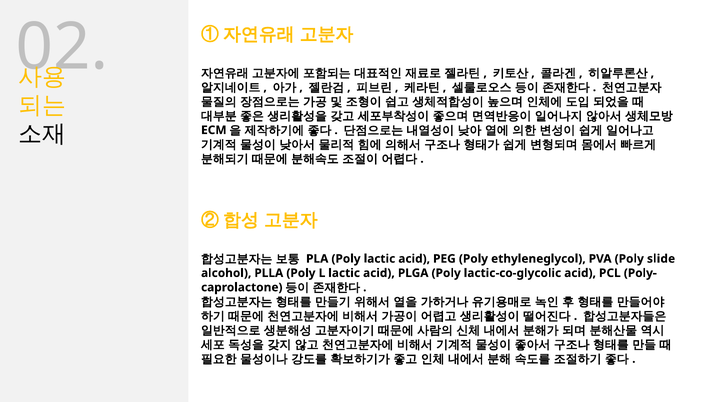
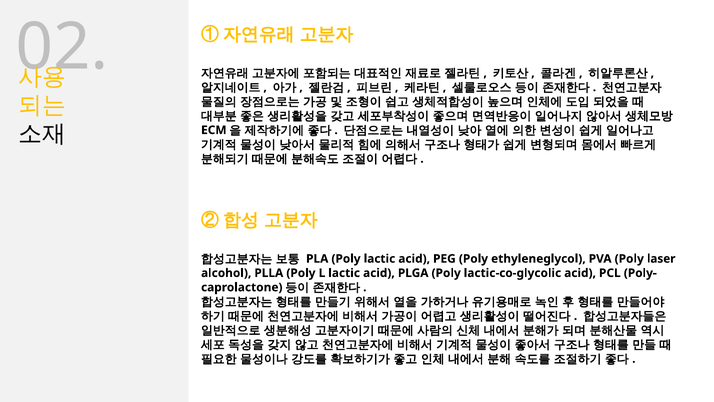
slide: slide -> laser (661, 259)
